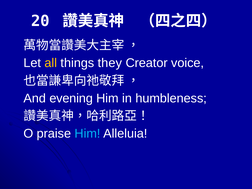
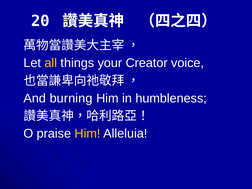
they: they -> your (110, 63)
evening: evening -> burning (71, 98)
Him colour: light blue -> yellow (88, 134)
